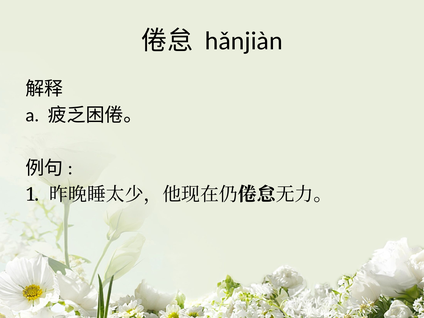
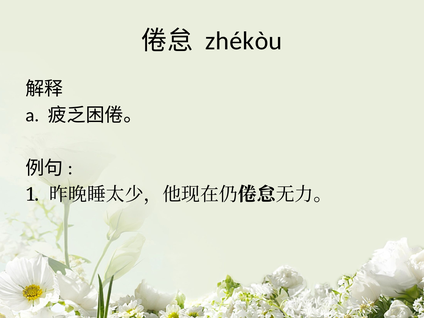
hǎnjiàn: hǎnjiàn -> zhékòu (244, 41)
